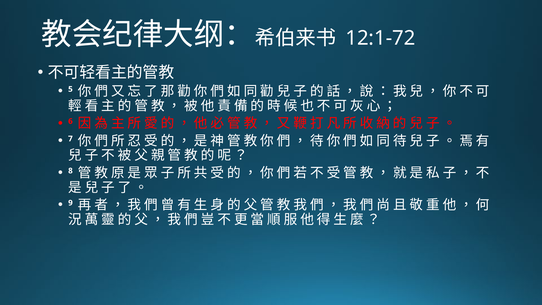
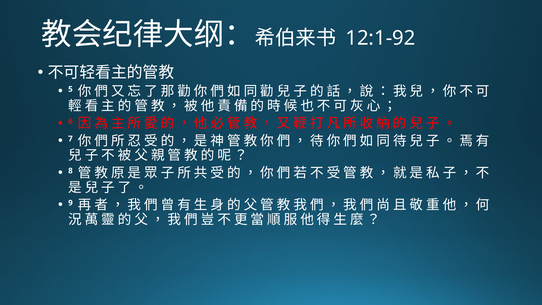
12:1-72: 12:1-72 -> 12:1-92 (380, 38)
